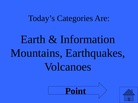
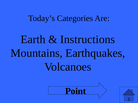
Information: Information -> Instructions (88, 40)
